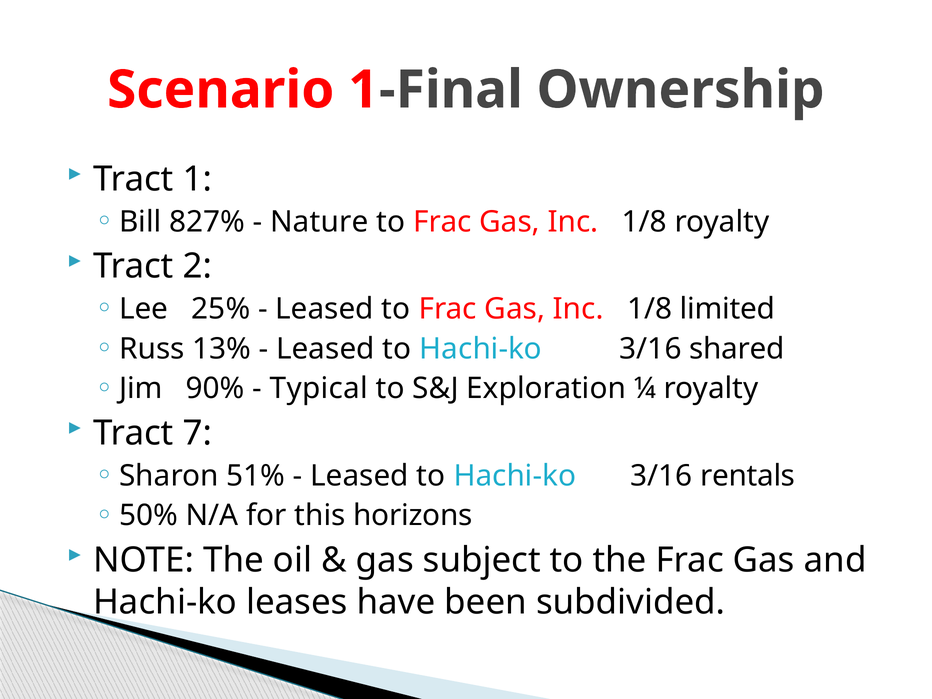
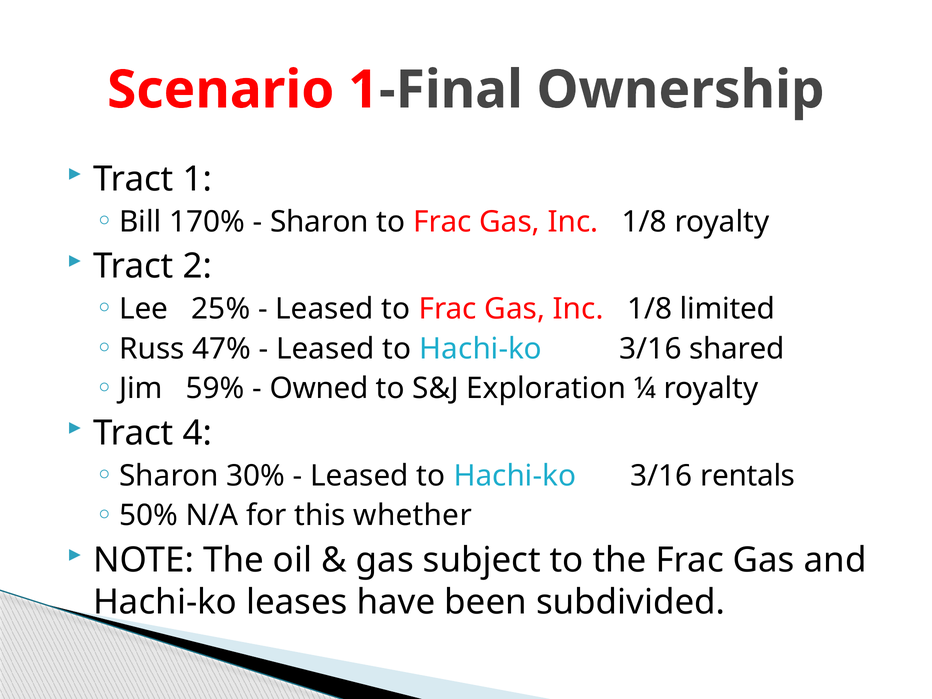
827%: 827% -> 170% (207, 222)
Nature: Nature -> Sharon (319, 222)
13%: 13% -> 47% (222, 349)
90%: 90% -> 59% (215, 389)
Typical: Typical -> Owned (319, 389)
7: 7 -> 4 (197, 433)
51%: 51% -> 30% (256, 476)
horizons: horizons -> whether (413, 516)
